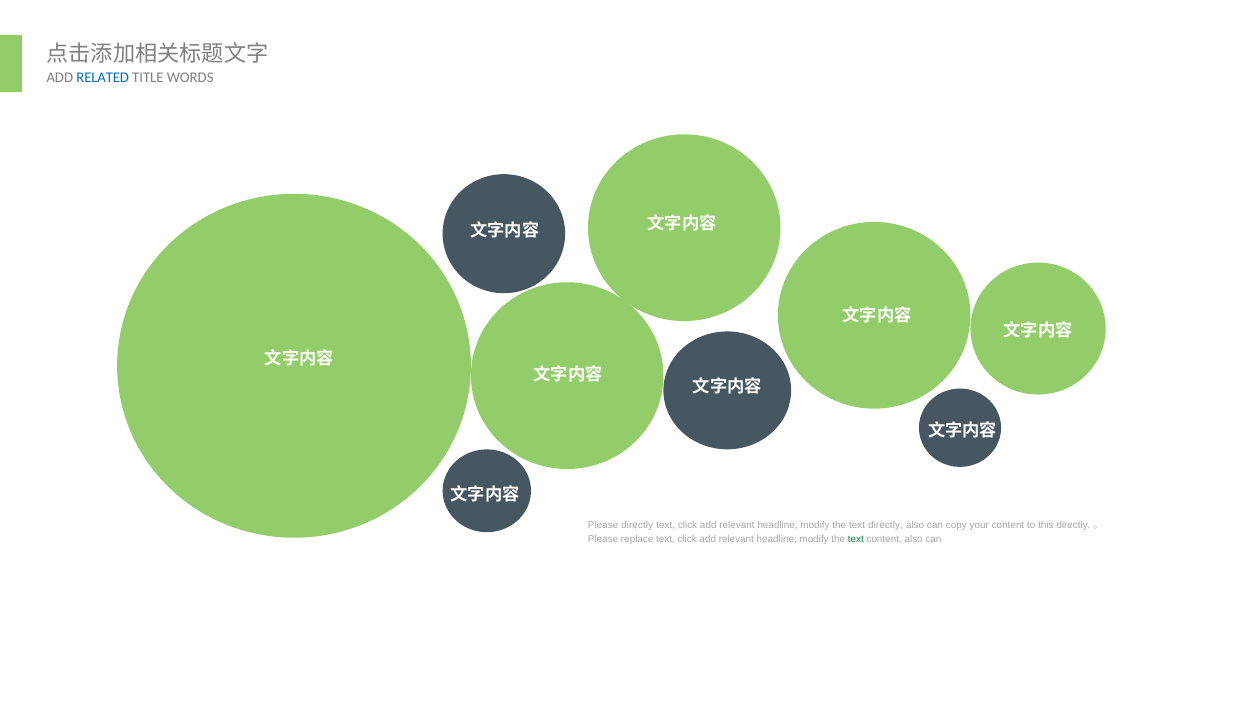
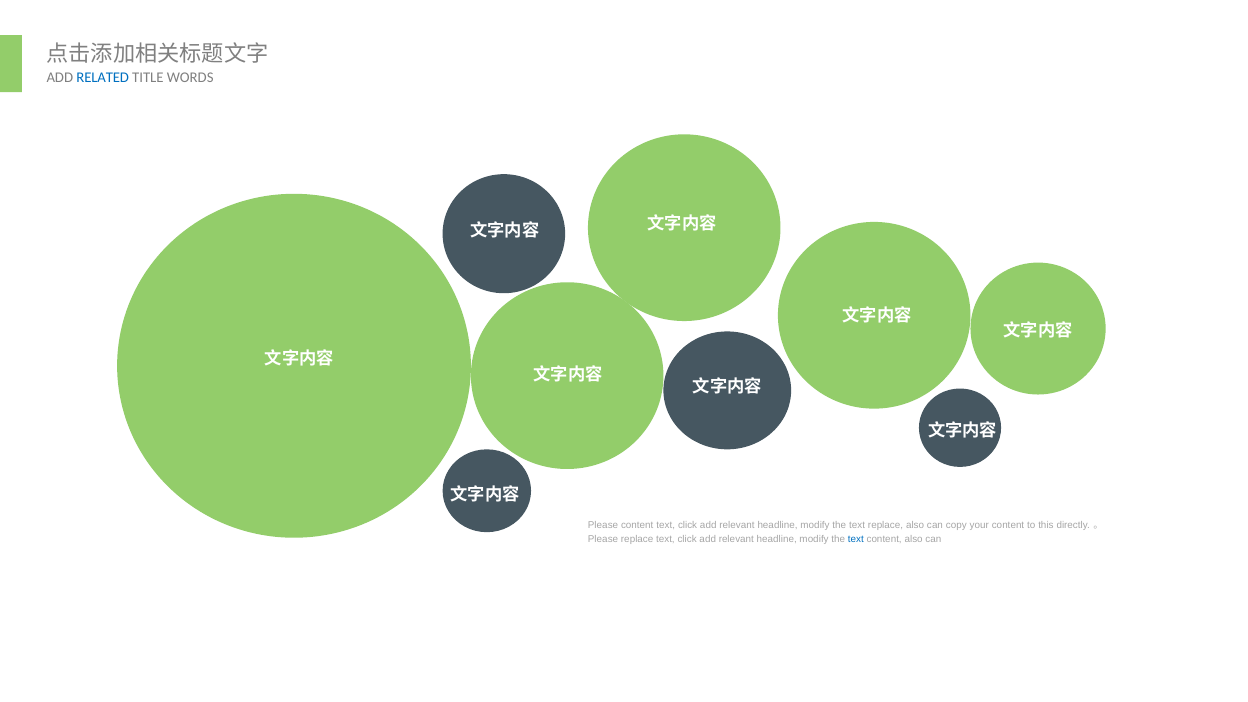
Please directly: directly -> content (637, 525)
text directly: directly -> replace (886, 525)
text colour: green -> blue (856, 539)
